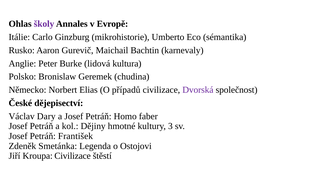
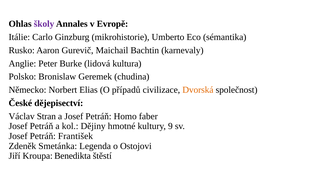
Dvorská colour: purple -> orange (198, 90)
Dary: Dary -> Stran (46, 116)
3: 3 -> 9 (170, 126)
Kroupa Civilizace: Civilizace -> Benedikta (73, 156)
